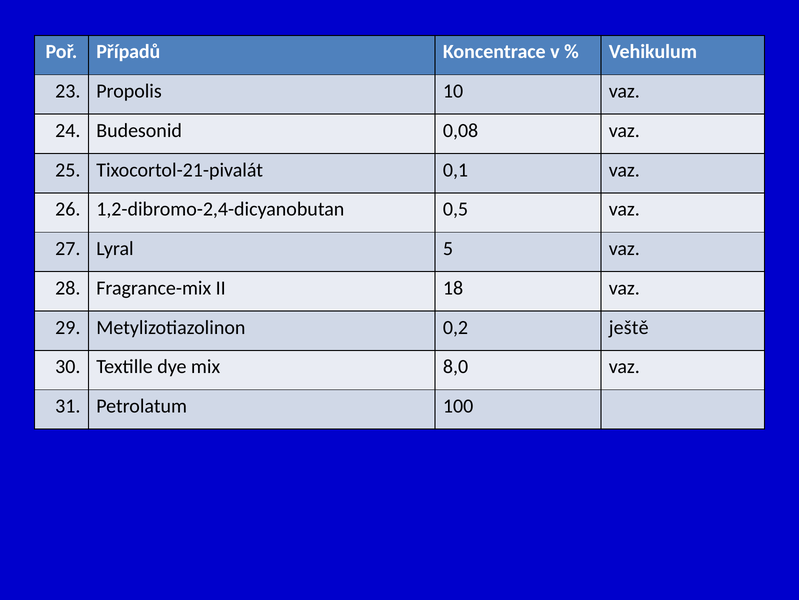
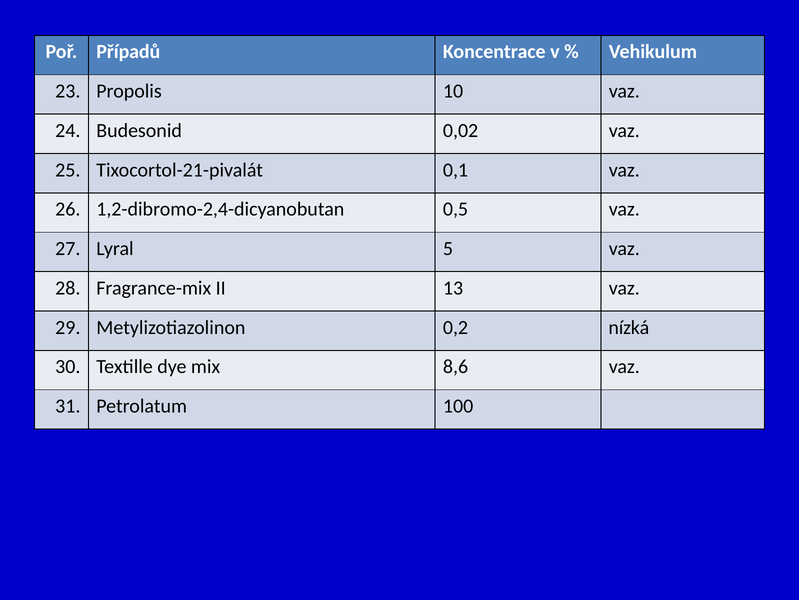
0,08: 0,08 -> 0,02 (461, 130)
18: 18 -> 13 (453, 288)
ještě: ještě -> nízká (629, 327)
8,0: 8,0 -> 8,6 (456, 366)
